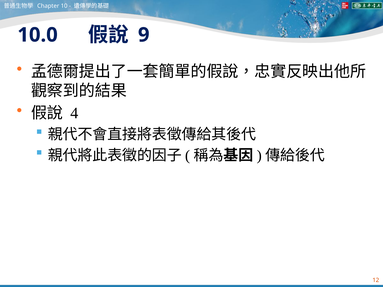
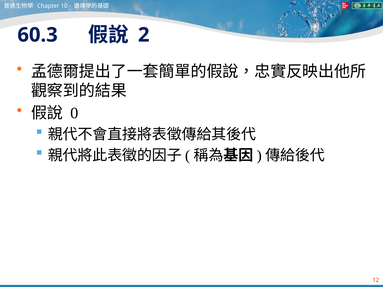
10.0: 10.0 -> 60.3 (38, 35)
9: 9 -> 2 (144, 35)
4: 4 -> 0 (74, 113)
